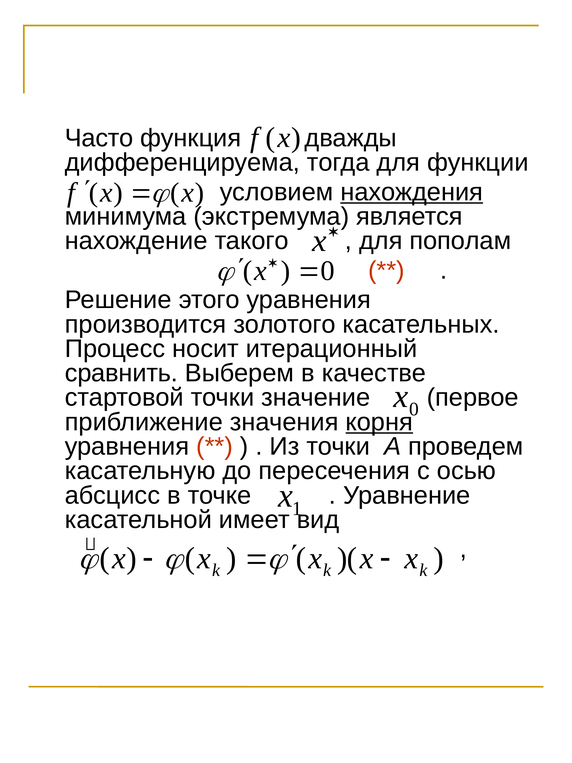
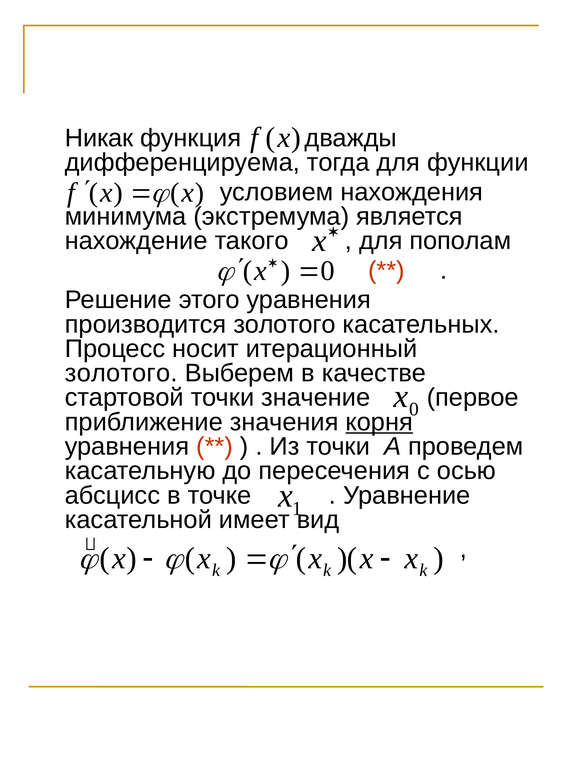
Часто: Часто -> Никак (99, 138)
нахождения underline: present -> none (412, 192)
сравнить: сравнить -> золотого (121, 373)
